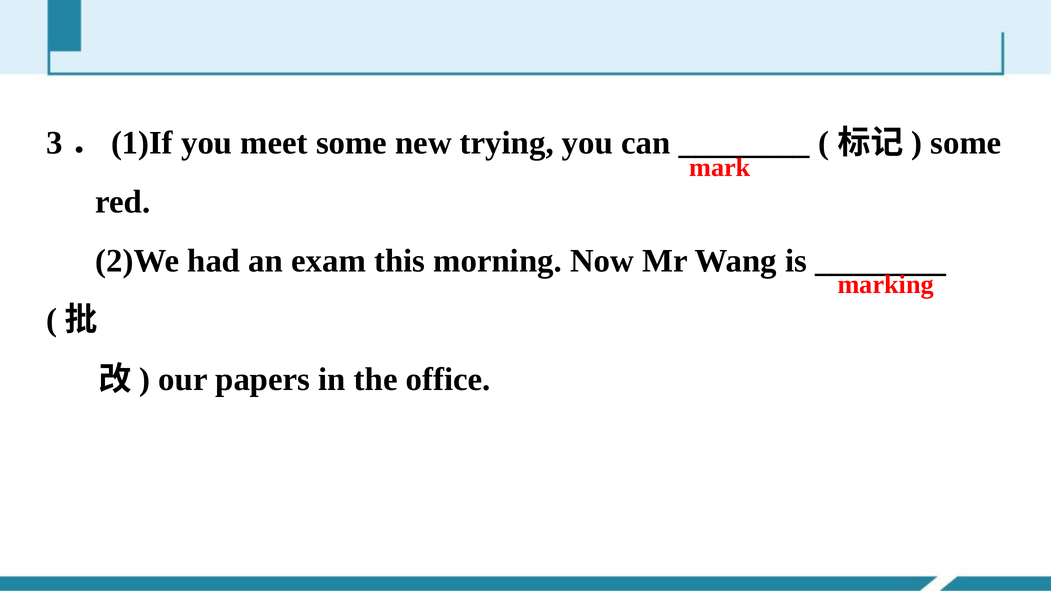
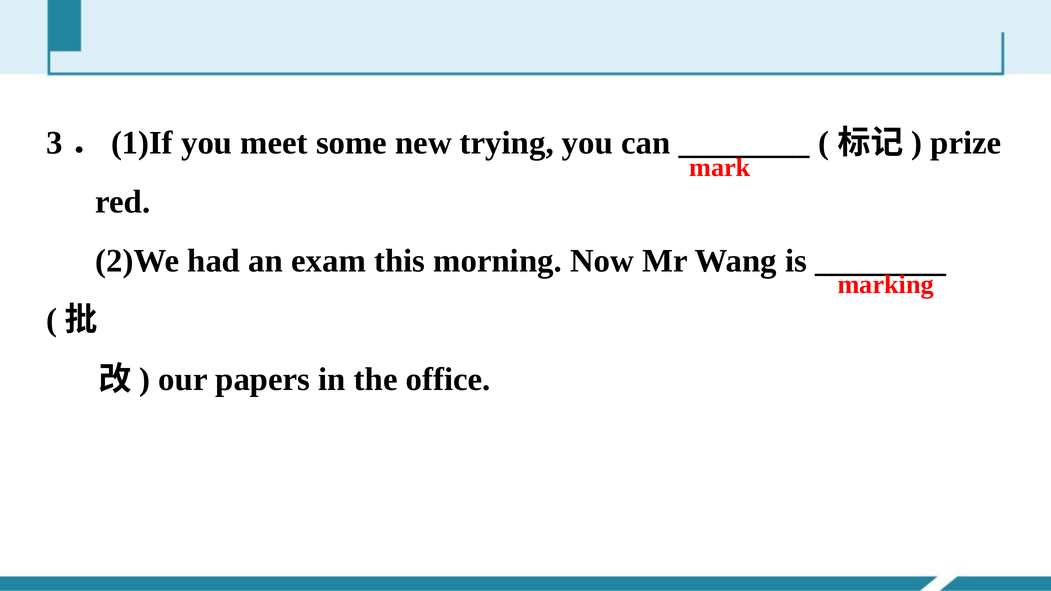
some: some -> prize (966, 143)
